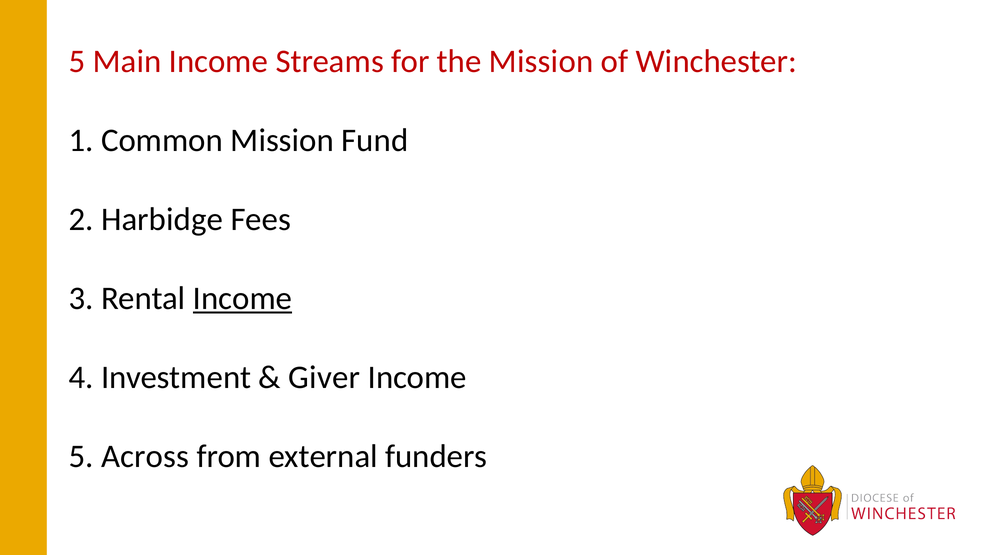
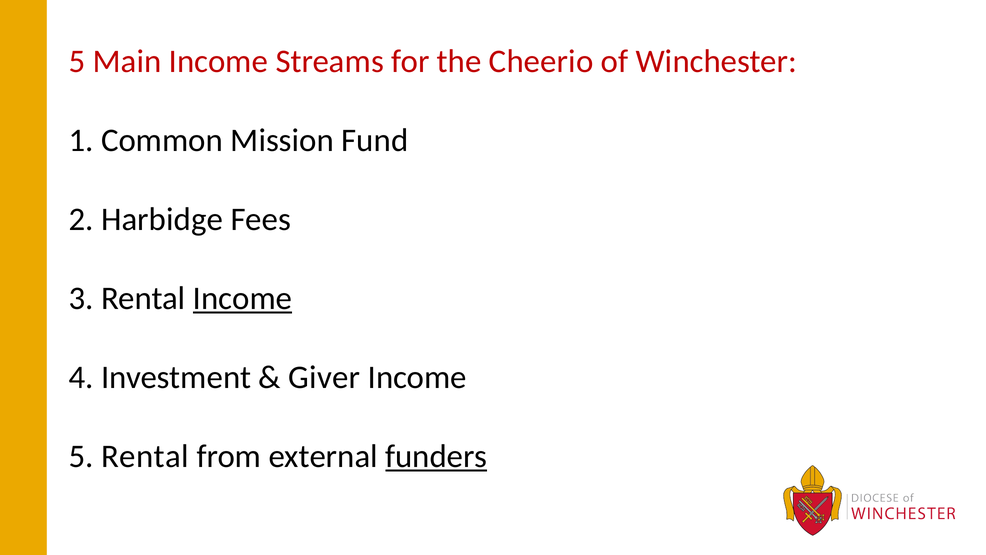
the Mission: Mission -> Cheerio (541, 62)
5 Across: Across -> Rental (145, 456)
funders underline: none -> present (436, 456)
